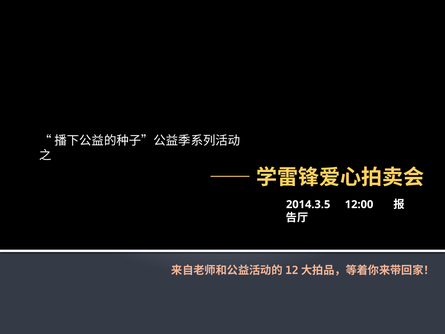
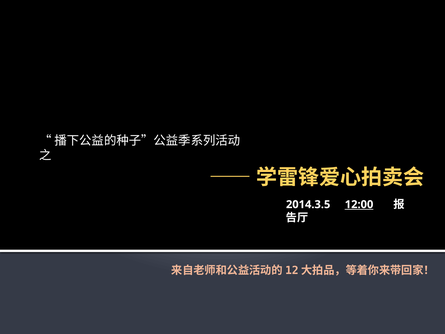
12:00 underline: none -> present (359, 204)
